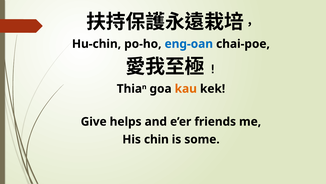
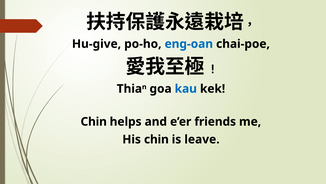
Hu-chin: Hu-chin -> Hu-give (97, 44)
kau colour: orange -> blue (186, 88)
Give: Give -> Chin (94, 121)
some: some -> leave (202, 139)
